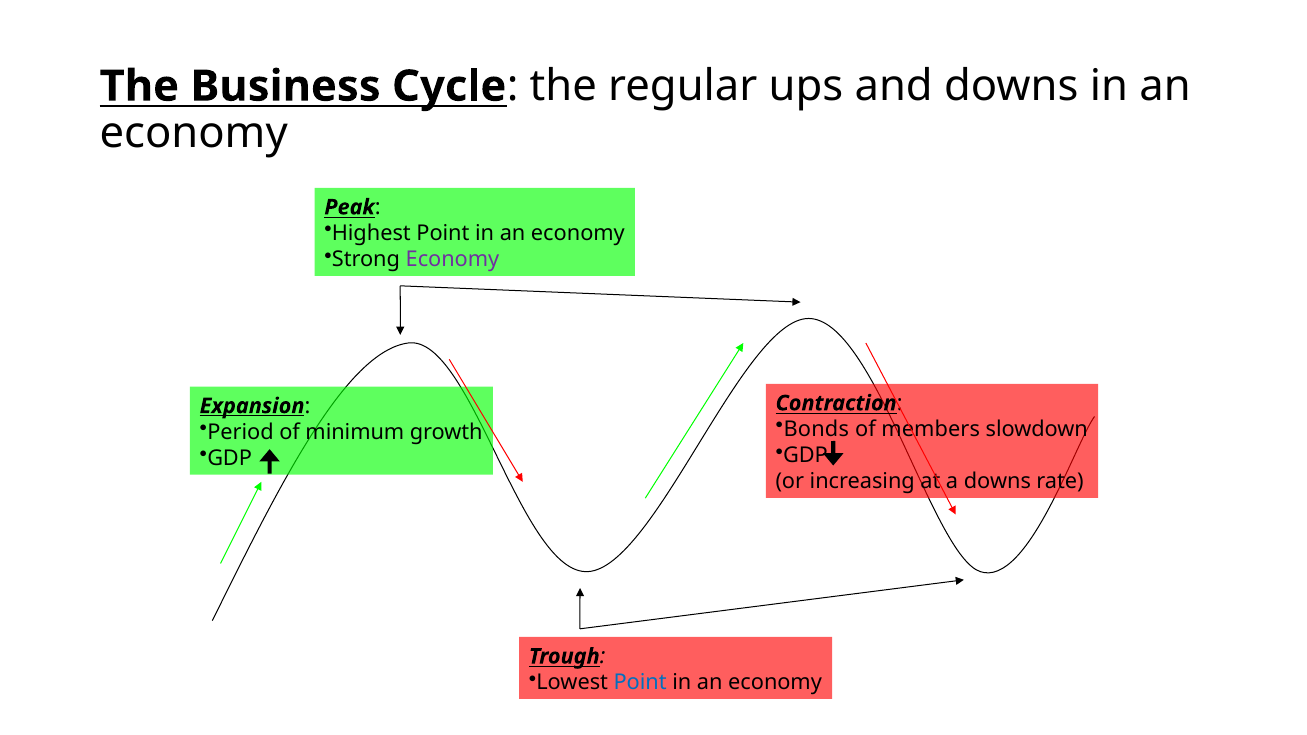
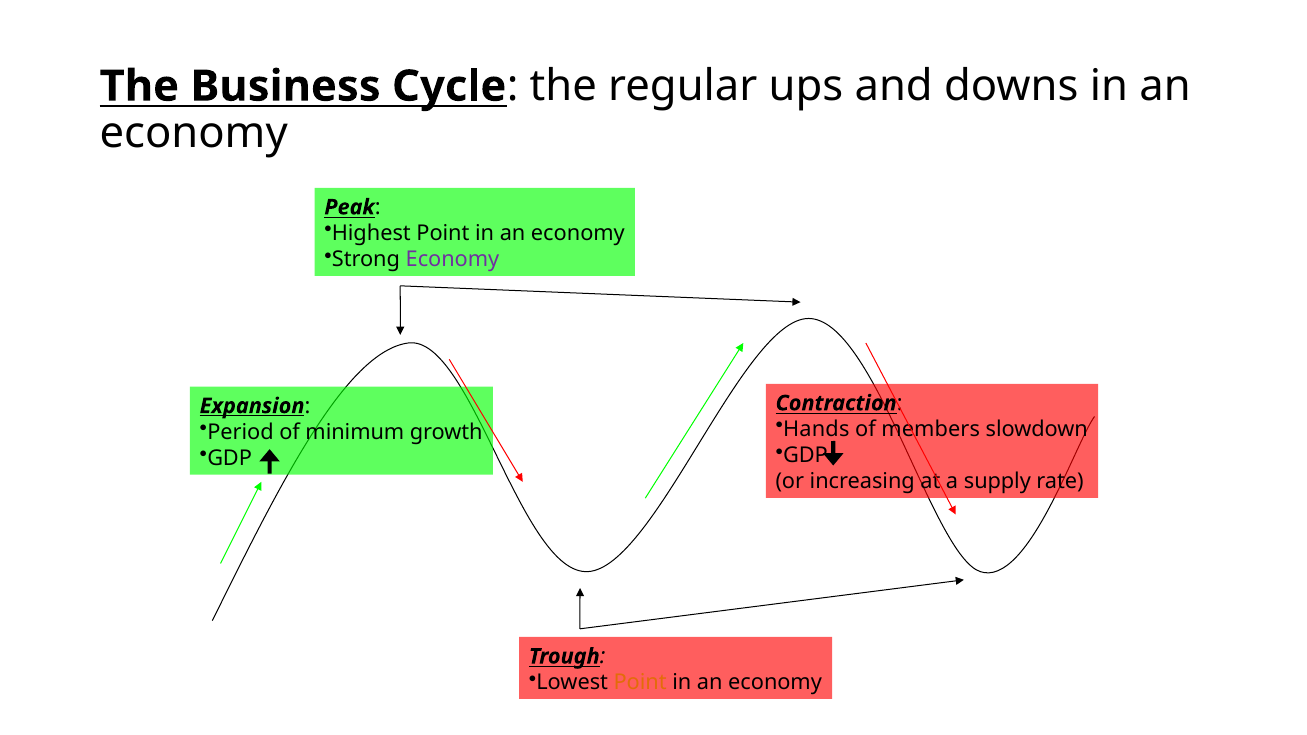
Bonds: Bonds -> Hands (816, 429)
a downs: downs -> supply (997, 482)
Point colour: blue -> orange (640, 683)
